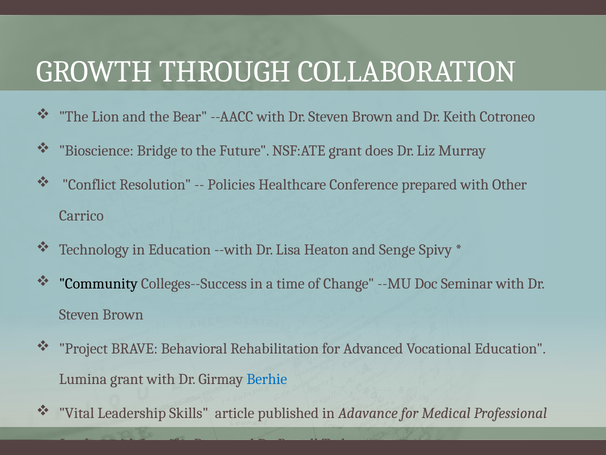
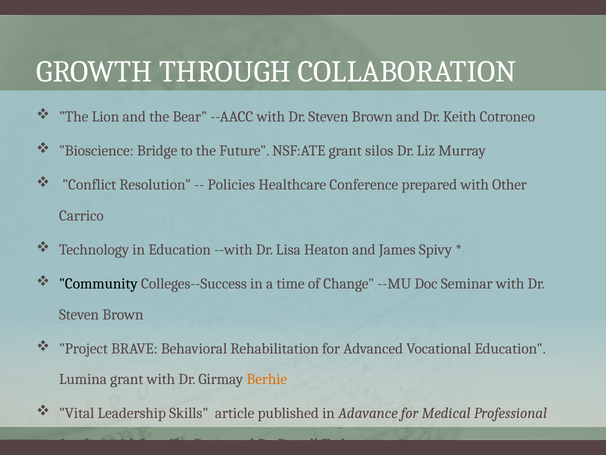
does: does -> silos (379, 151)
Senge: Senge -> James (397, 249)
Berhie colour: blue -> orange (267, 379)
